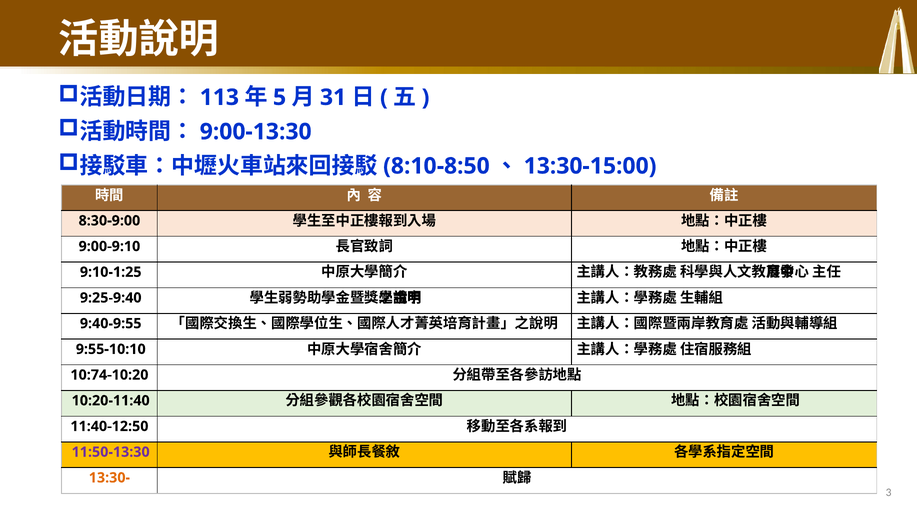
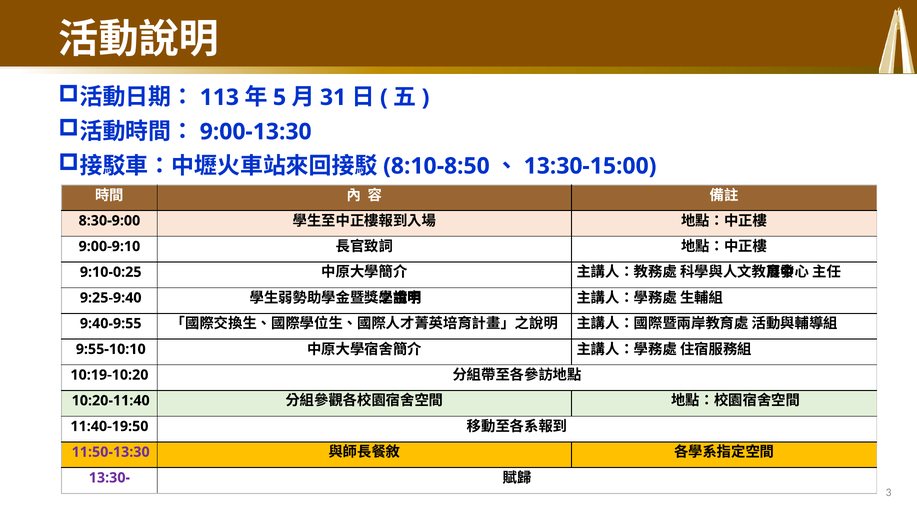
9:10-1:25: 9:10-1:25 -> 9:10-0:25 (111, 272)
10:74-10:20: 10:74-10:20 -> 10:19-10:20 (109, 375)
11:40-12:50: 11:40-12:50 -> 11:40-19:50 (109, 426)
13:30- colour: orange -> purple (109, 478)
